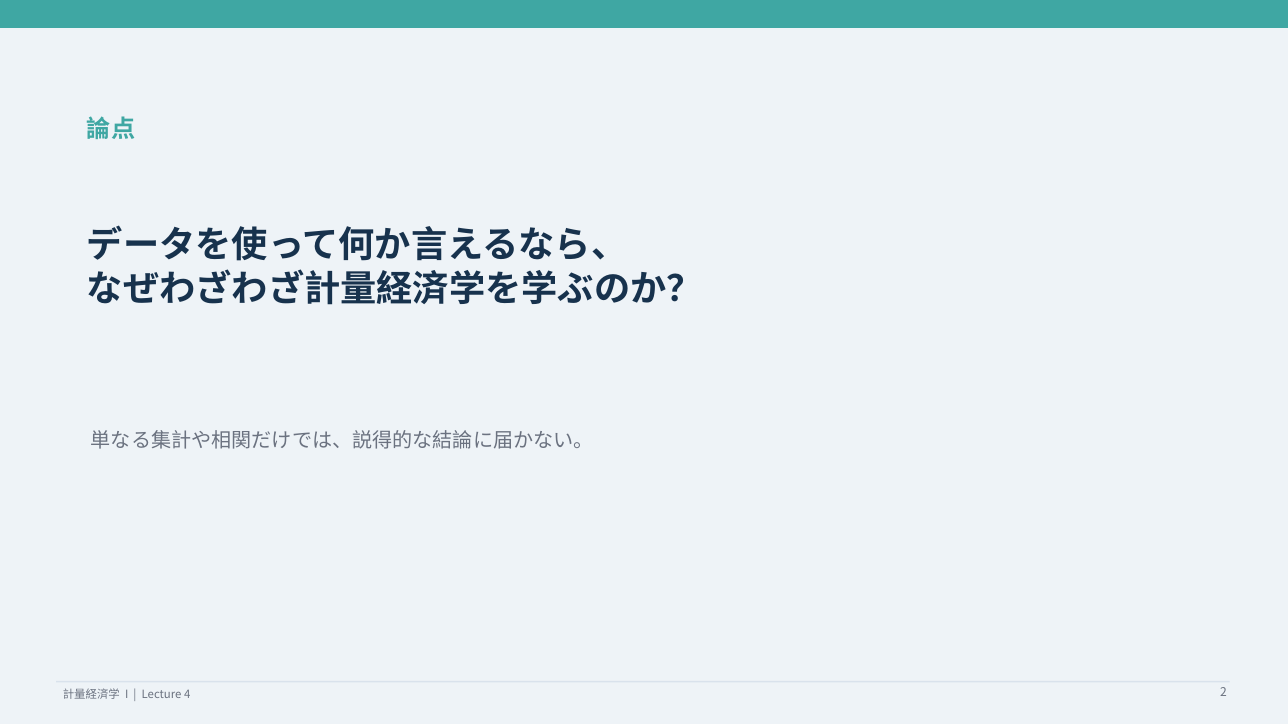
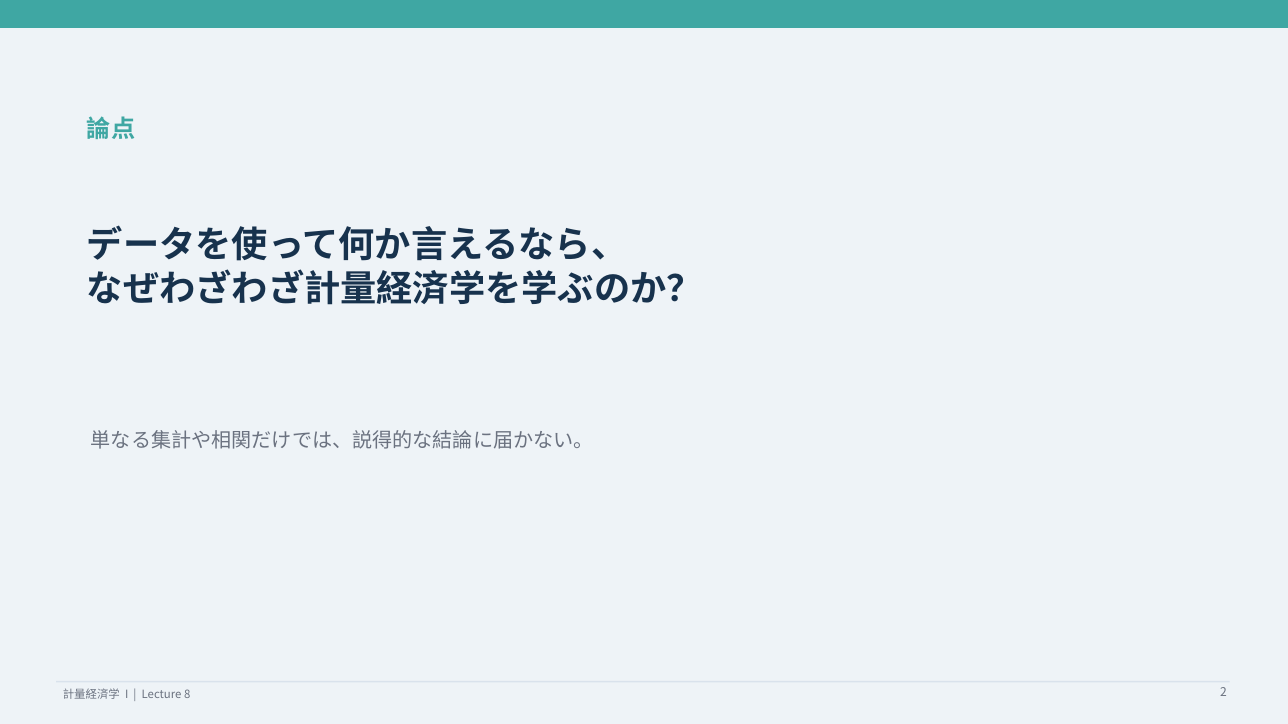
4: 4 -> 8 (187, 695)
